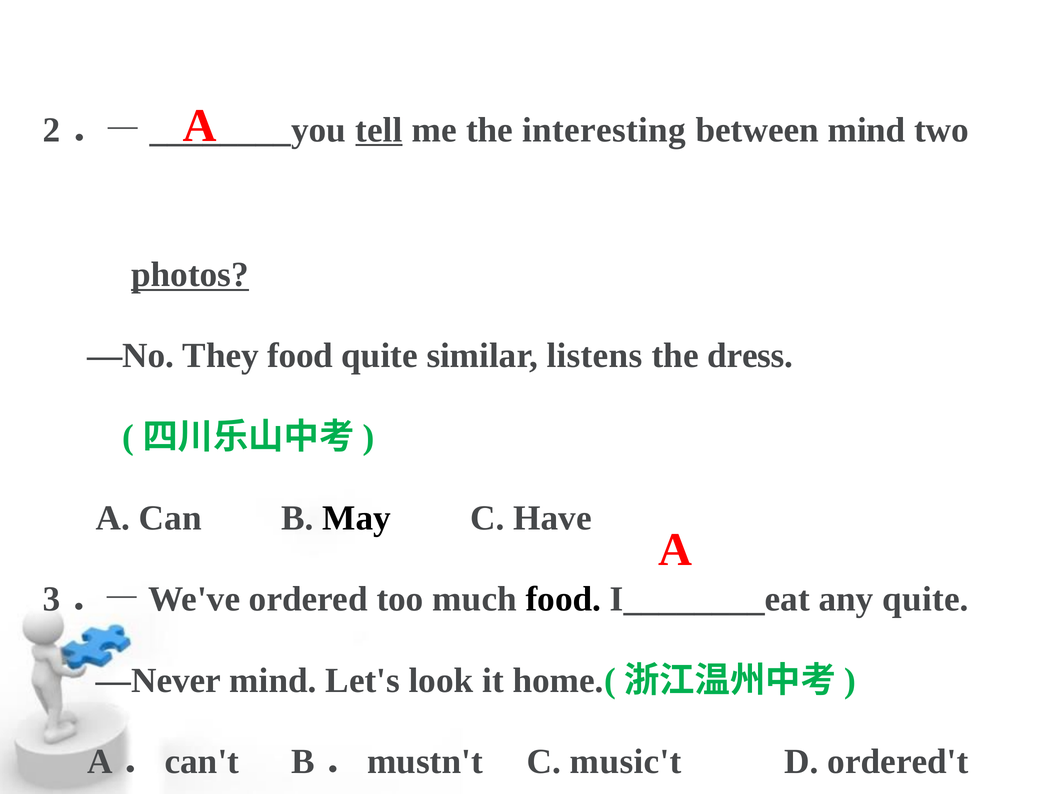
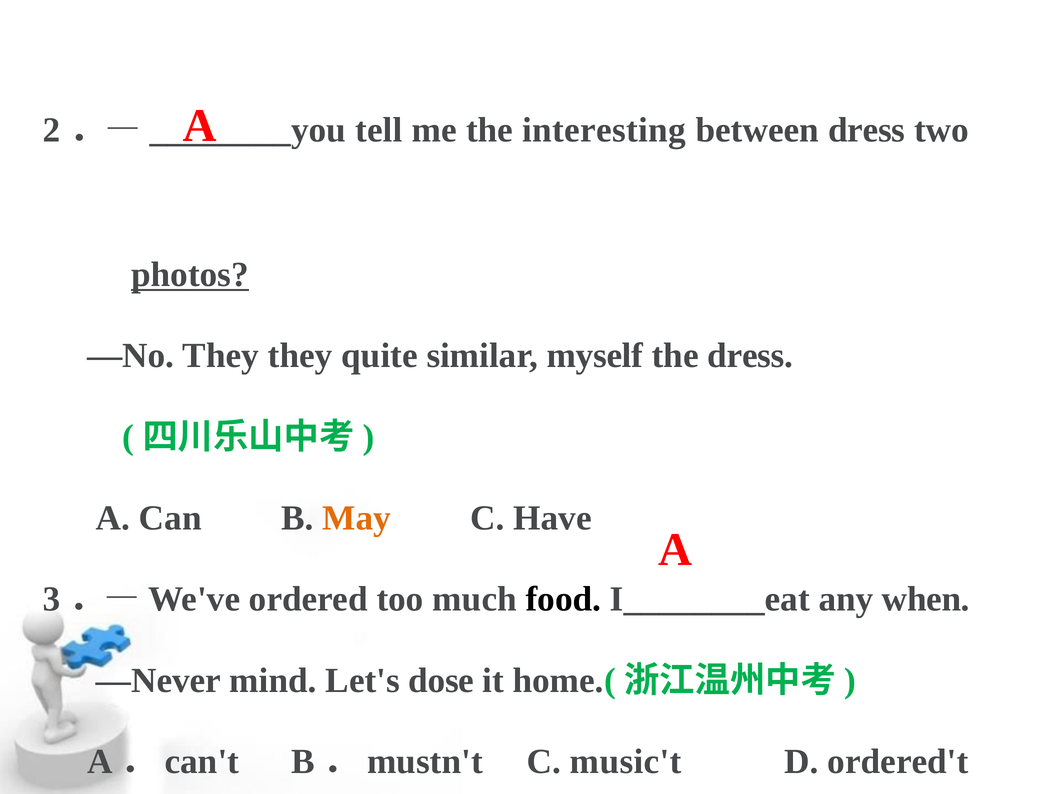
tell underline: present -> none (379, 130)
between mind: mind -> dress (867, 130)
They food: food -> they (300, 356)
listens: listens -> myself (595, 356)
May colour: black -> orange (357, 518)
any quite: quite -> when (926, 599)
look: look -> dose (441, 681)
